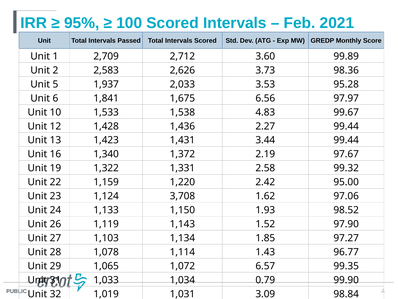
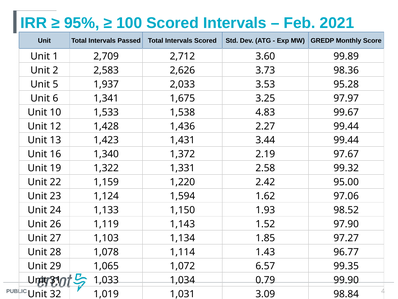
1,841: 1,841 -> 1,341 (106, 98)
6.56: 6.56 -> 3.25 (265, 98)
3,708: 3,708 -> 1,594 (182, 196)
